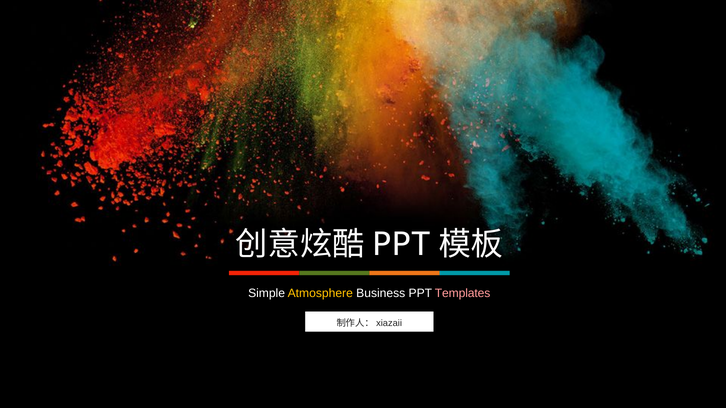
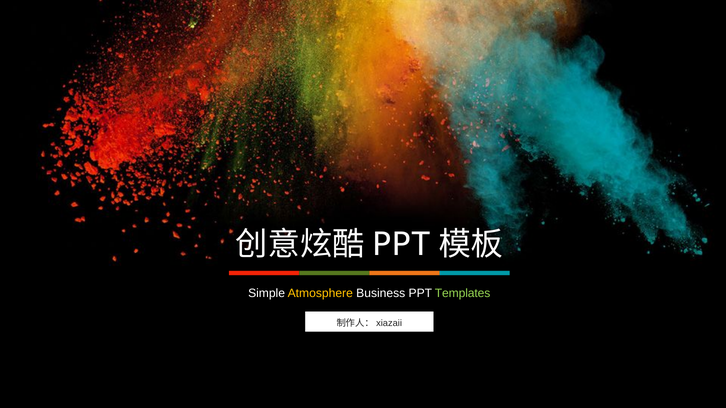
Templates colour: pink -> light green (463, 293)
